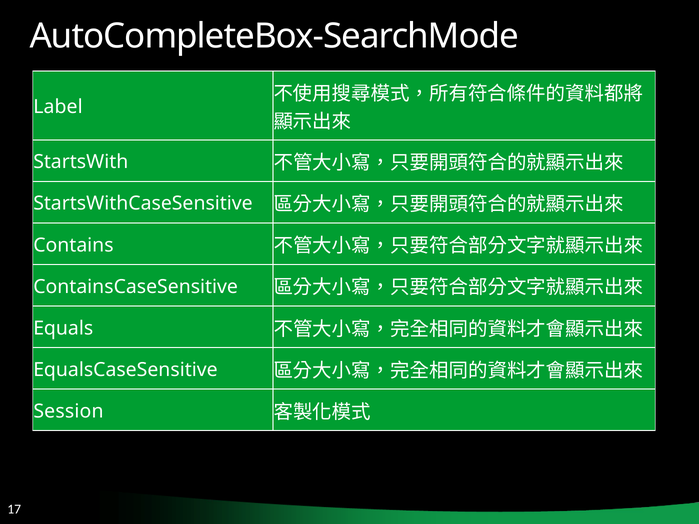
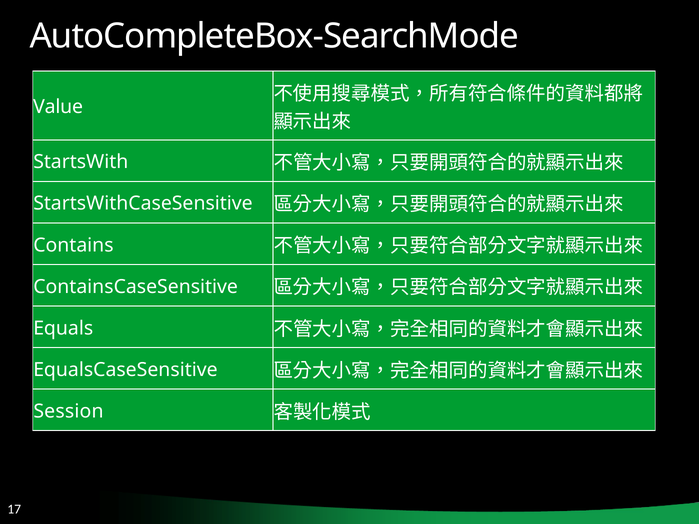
Label: Label -> Value (58, 107)
